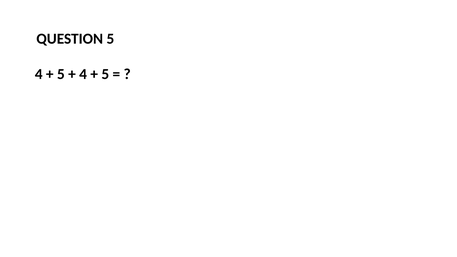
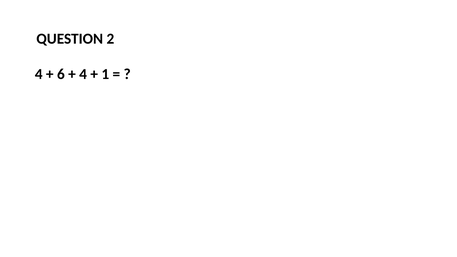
QUESTION 5: 5 -> 2 (110, 39)
5: 5 -> 6 (61, 74)
5: 5 -> 1 (105, 74)
